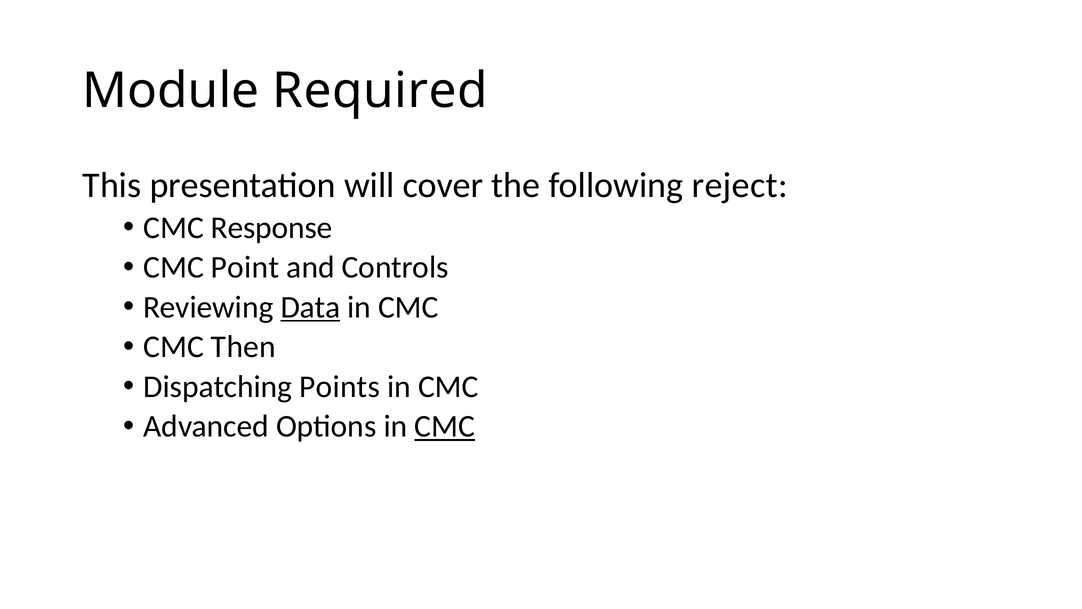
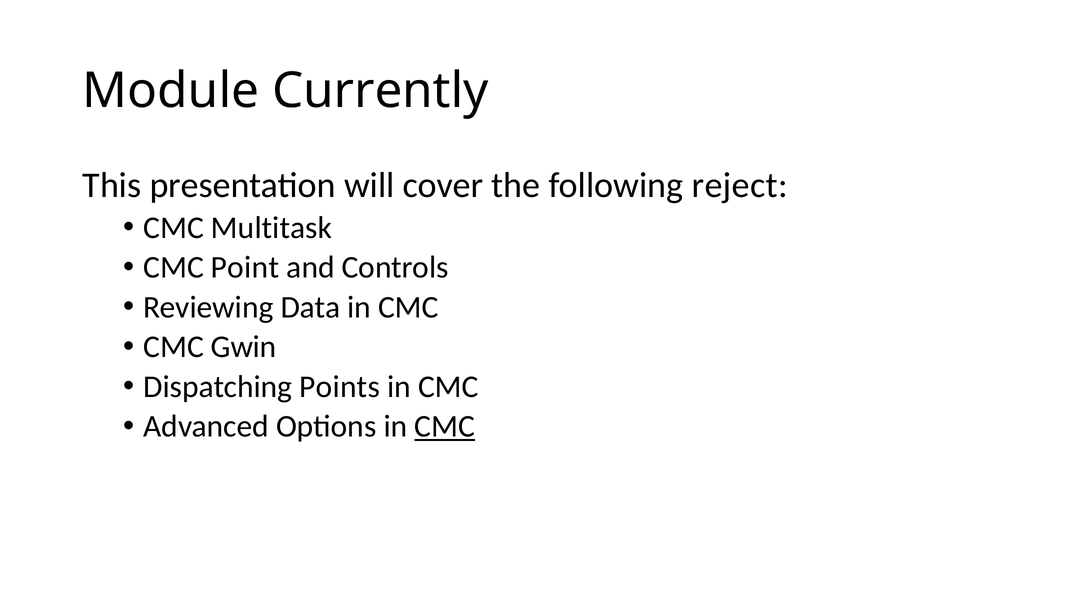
Required: Required -> Currently (380, 91)
Response: Response -> Multitask (272, 228)
Data underline: present -> none (310, 307)
Then: Then -> Gwin (244, 347)
